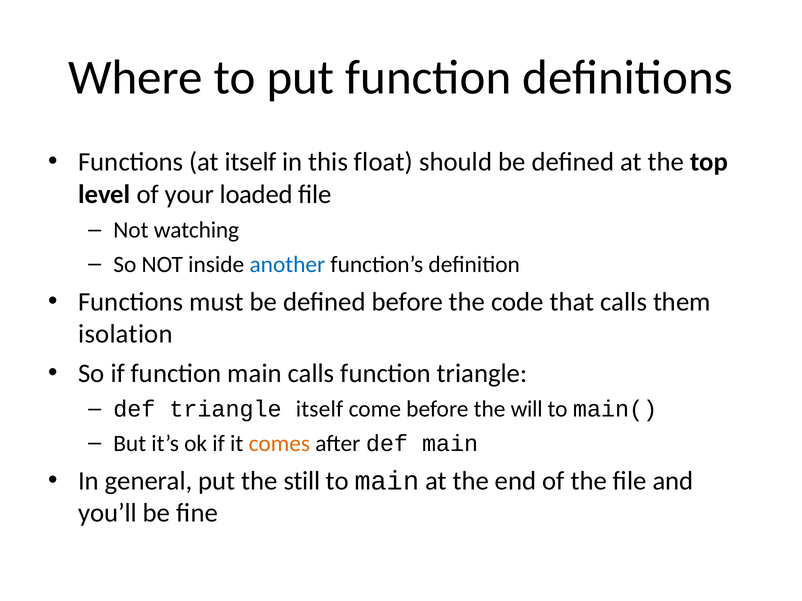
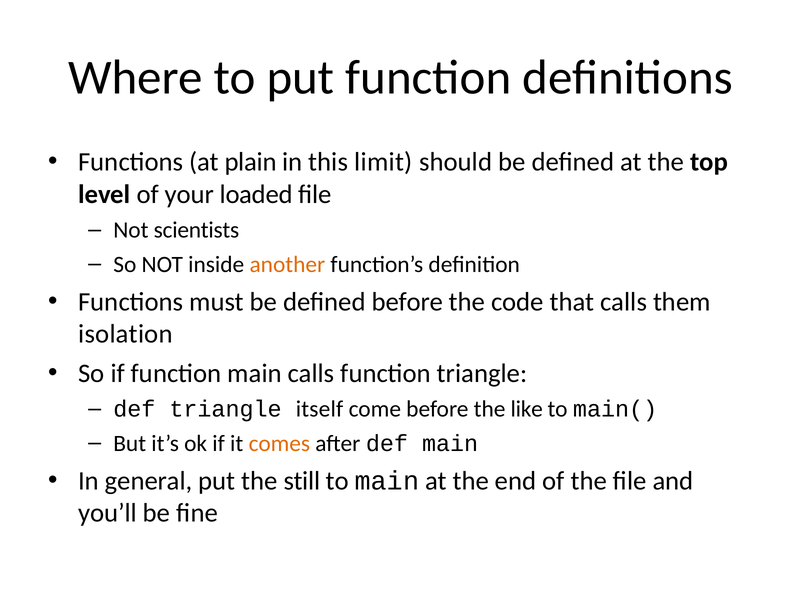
at itself: itself -> plain (251, 162)
float: float -> limit (383, 162)
watching: watching -> scientists (196, 230)
another colour: blue -> orange (287, 265)
will: will -> like (527, 410)
